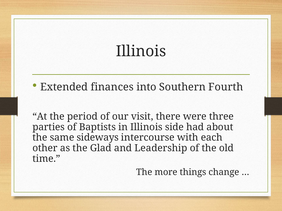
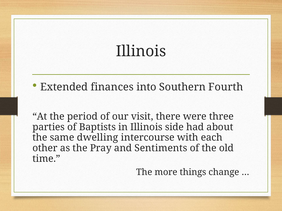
sideways: sideways -> dwelling (98, 138)
Glad: Glad -> Pray (101, 148)
Leadership: Leadership -> Sentiments (161, 148)
